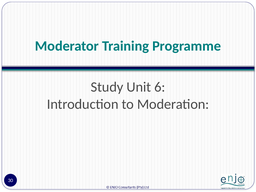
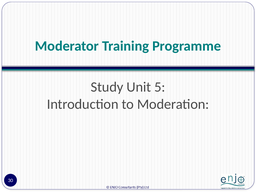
6: 6 -> 5 (160, 87)
